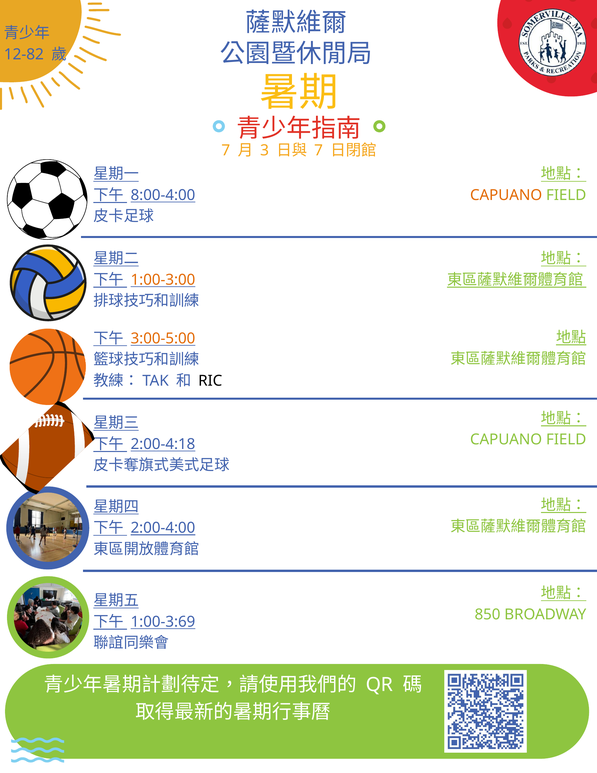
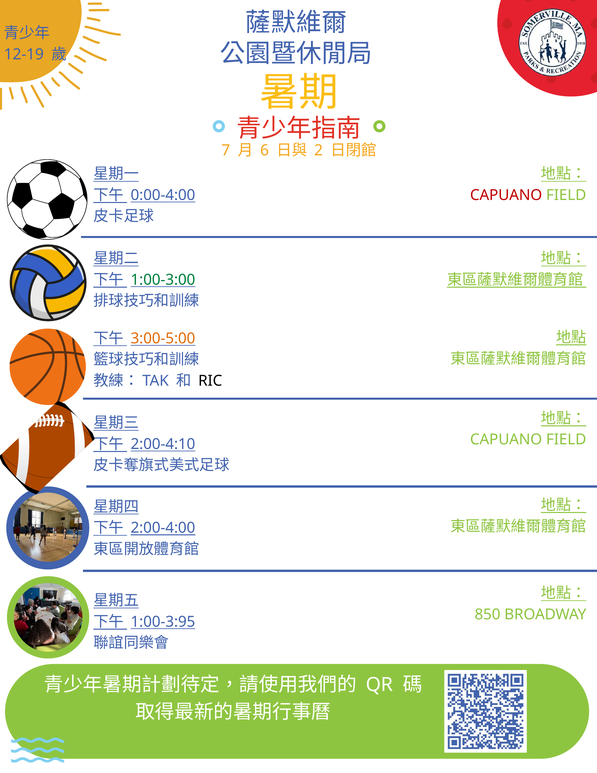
12-82: 12-82 -> 12-19 (24, 55)
3: 3 -> 6 (264, 150)
7: 7 -> 2 (319, 150)
8:00-4:00: 8:00-4:00 -> 0:00-4:00 (163, 195)
CAPUANO colour: orange -> red (506, 195)
1:00-3:00 colour: orange -> green (163, 280)
2:00-4:18: 2:00-4:18 -> 2:00-4:10 (163, 444)
1:00-3:69: 1:00-3:69 -> 1:00-3:95 (163, 621)
